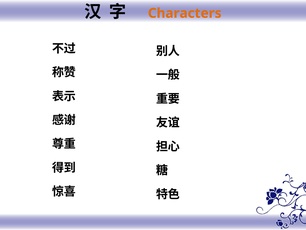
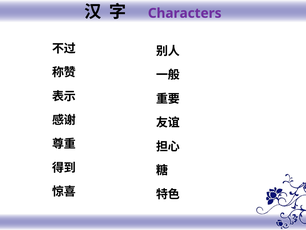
Characters colour: orange -> purple (185, 13)
